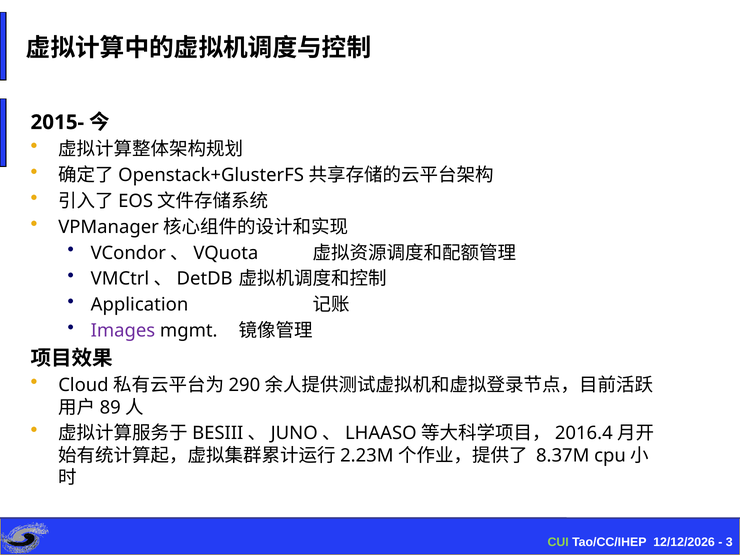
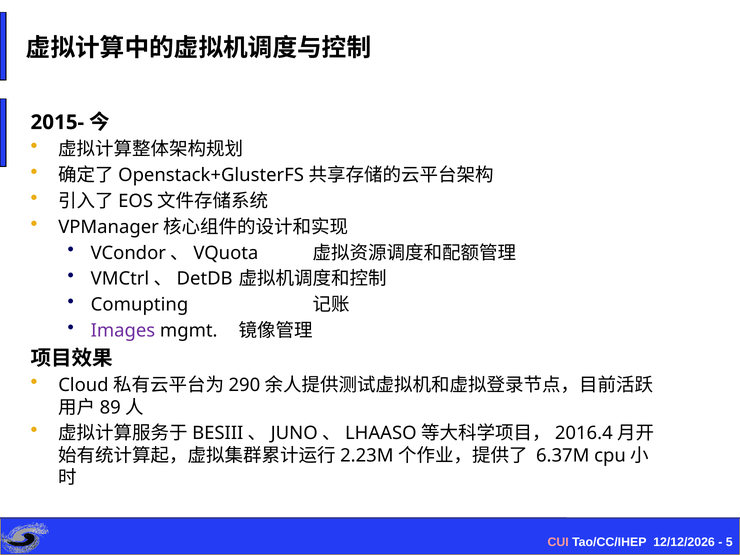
Application: Application -> Comupting (140, 305)
8.37M: 8.37M -> 6.37M (563, 456)
CUI colour: light green -> pink (558, 542)
3: 3 -> 5 (729, 542)
